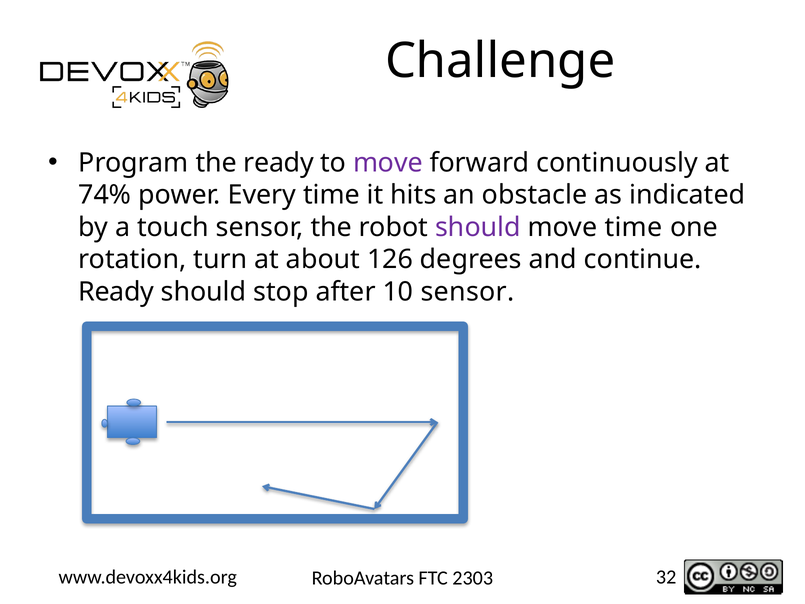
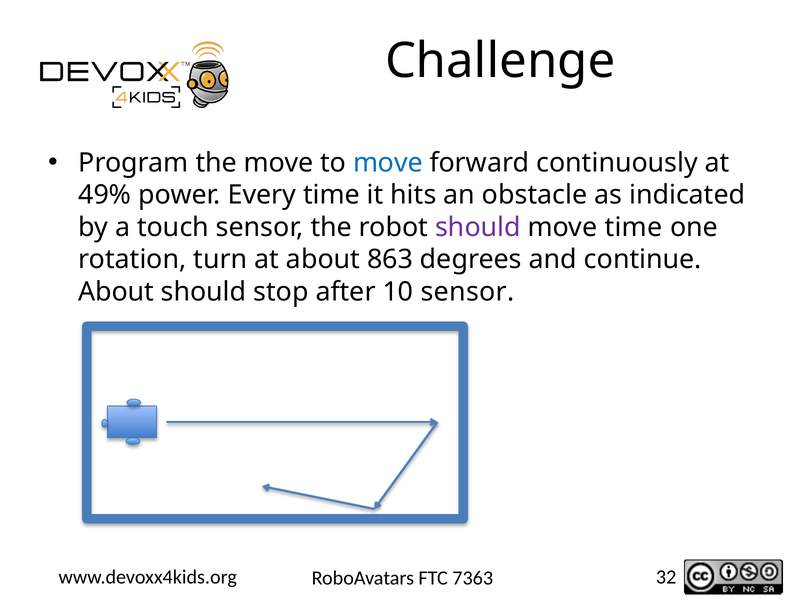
the ready: ready -> move (279, 163)
move colour: purple -> blue (388, 163)
74%: 74% -> 49% (105, 195)
126: 126 -> 863 (390, 259)
Ready: Ready -> About (116, 292)
2303: 2303 -> 7363 (473, 578)
